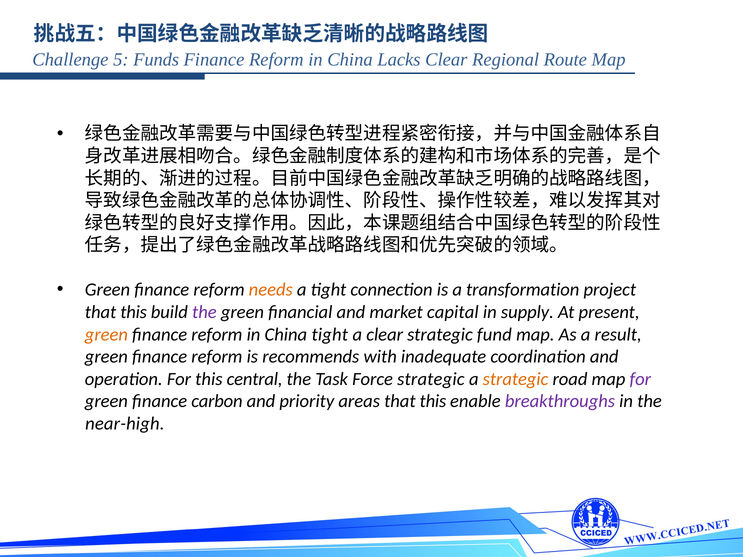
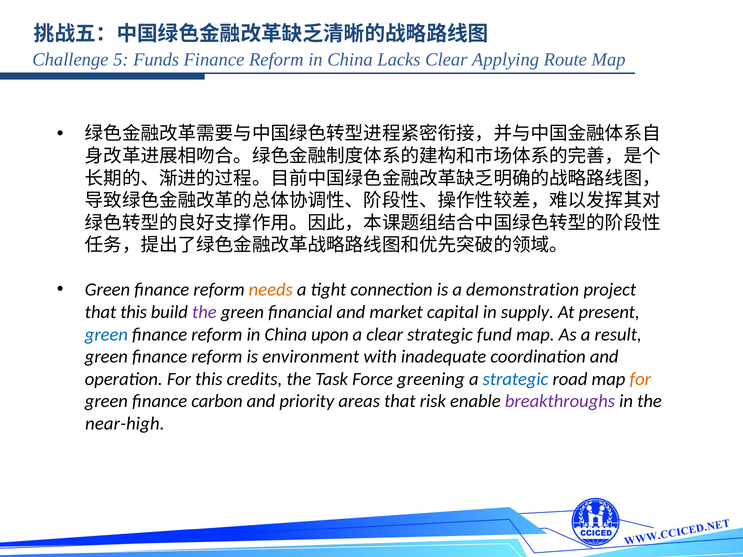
Regional: Regional -> Applying (506, 60)
transformation: transformation -> demonstration (523, 290)
green colour: orange -> blue (106, 335)
China tight: tight -> upon (330, 335)
recommends: recommends -> environment (311, 357)
central: central -> credits (254, 379)
Force strategic: strategic -> greening (431, 379)
strategic colour: orange -> blue (516, 379)
for colour: purple -> orange (640, 379)
areas that this: this -> risk (433, 401)
